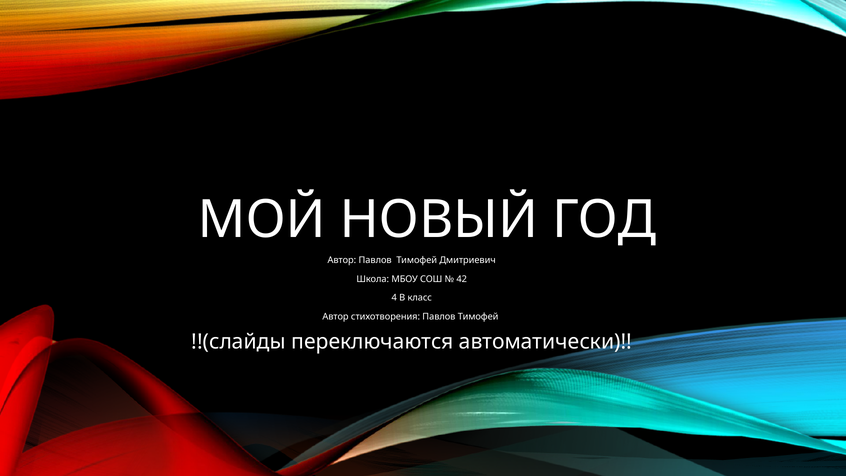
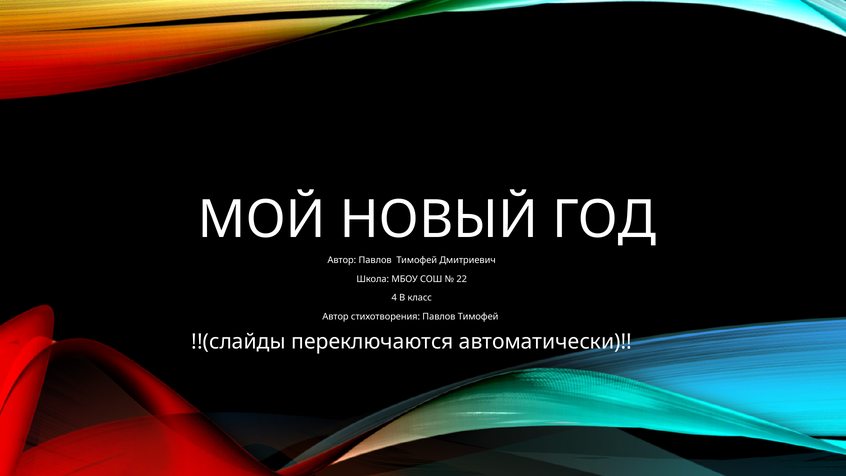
42: 42 -> 22 (462, 279)
